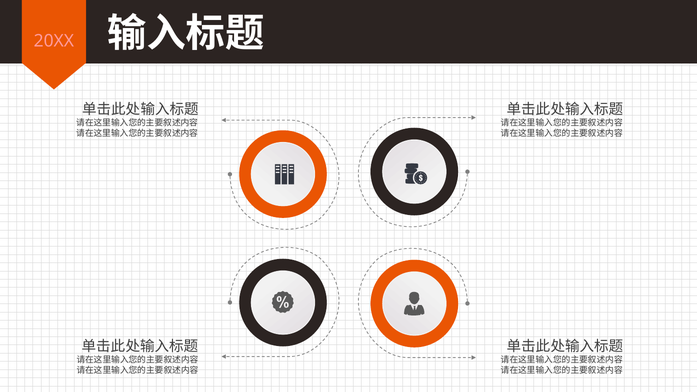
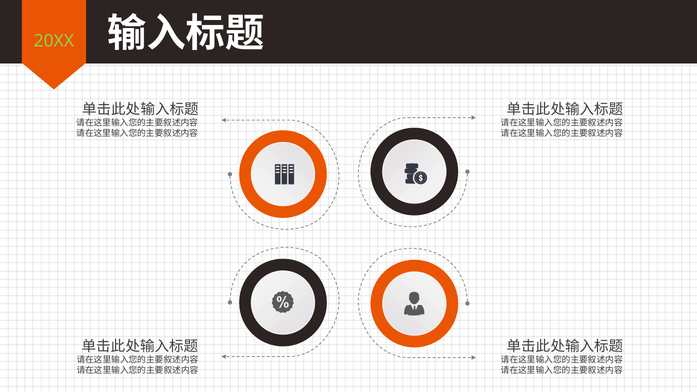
20XX colour: pink -> light green (54, 41)
